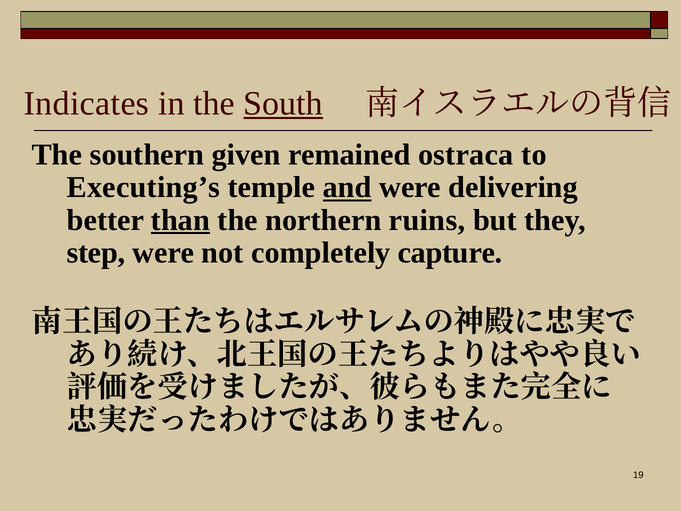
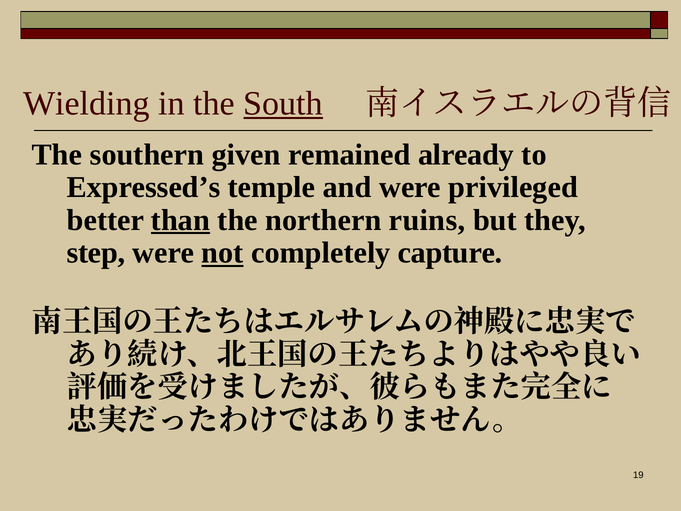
Indicates: Indicates -> Wielding (87, 103)
ostraca: ostraca -> already (466, 155)
Executing’s: Executing’s -> Expressed’s (144, 187)
and underline: present -> none (347, 187)
delivering: delivering -> privileged (513, 187)
not underline: none -> present (222, 253)
